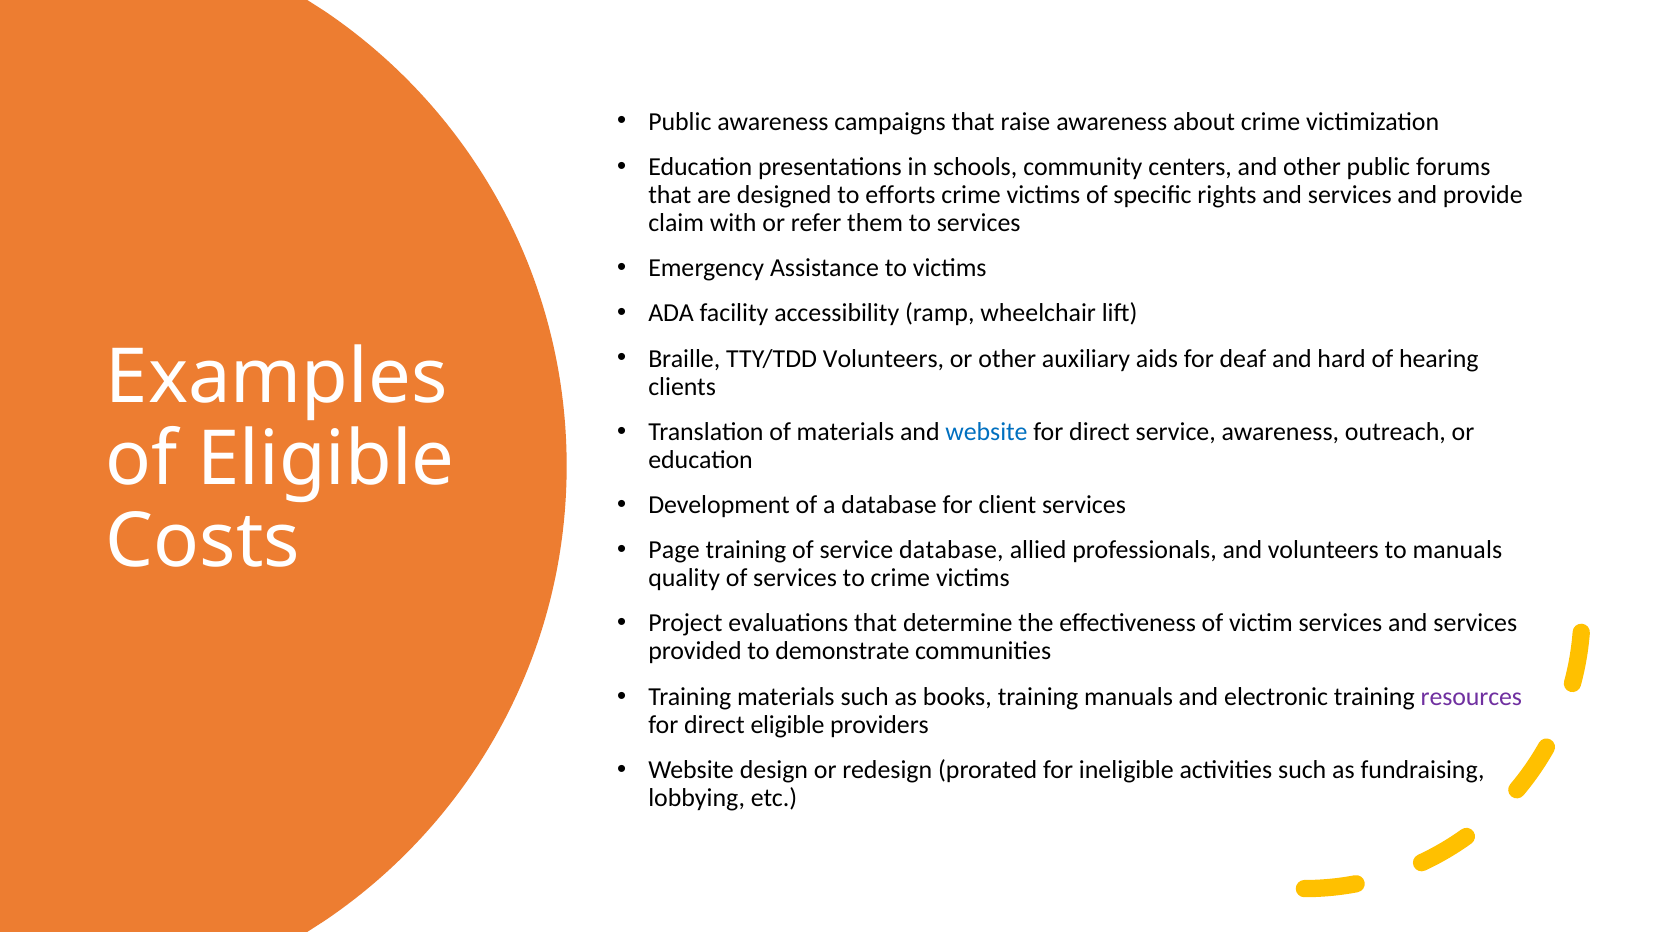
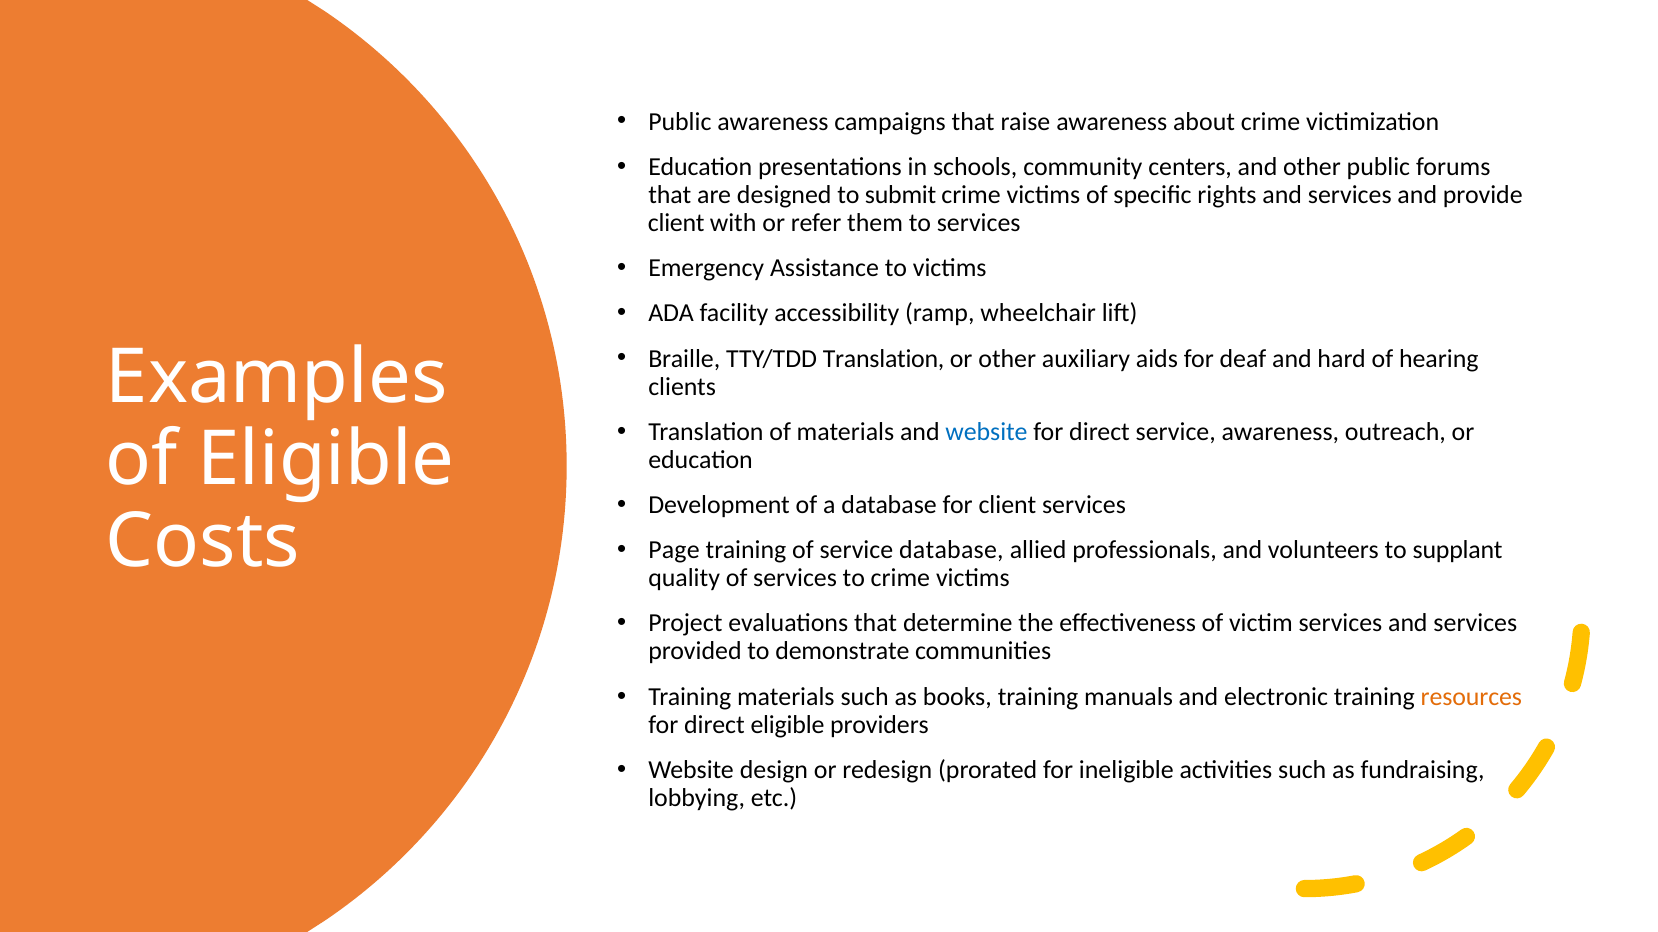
efforts: efforts -> submit (901, 195)
claim: claim -> client (676, 223)
TTY/TDD Volunteers: Volunteers -> Translation (884, 359)
to manuals: manuals -> supplant (1458, 551)
resources colour: purple -> orange (1471, 697)
